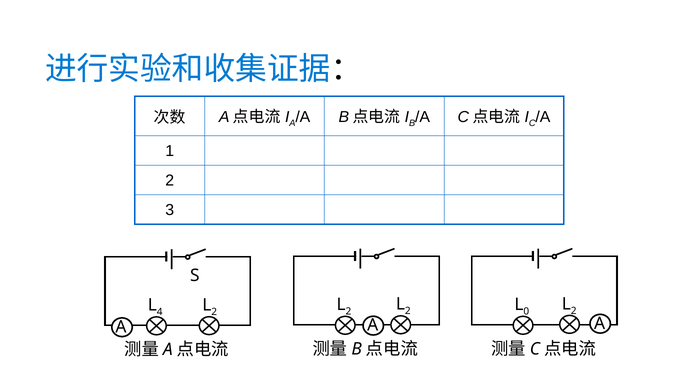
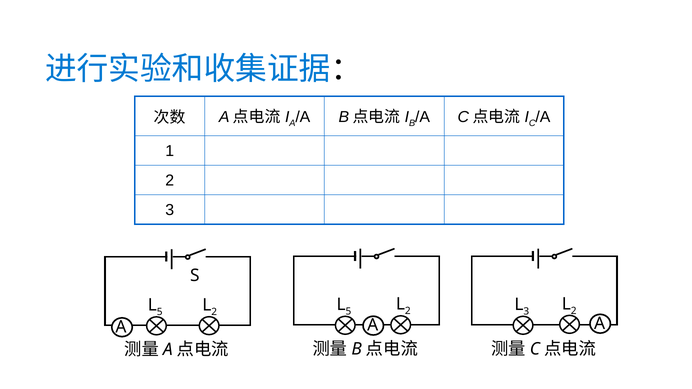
2: 2 -> 5 (348, 311)
0: 0 -> 3 (526, 311)
4: 4 -> 5 (160, 312)
